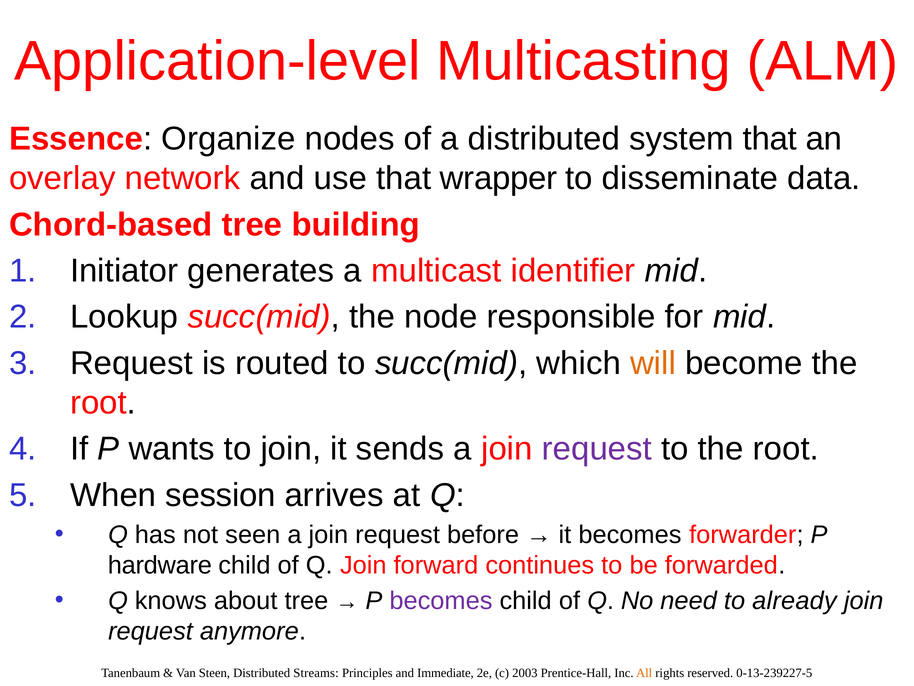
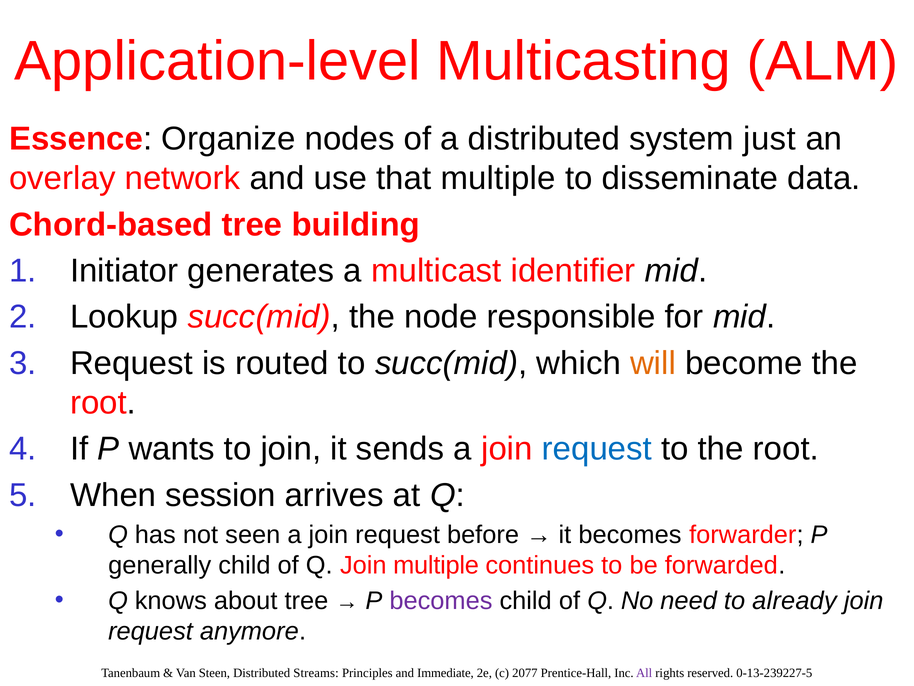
system that: that -> just (770, 139)
that wrapper: wrapper -> multiple (498, 178)
request colour: purple -> blue (597, 449)
hardware: hardware -> generally (160, 565)
Join forward: forward -> multiple (436, 565)
2003: 2003 -> 2077 (525, 673)
All colour: orange -> purple (644, 673)
